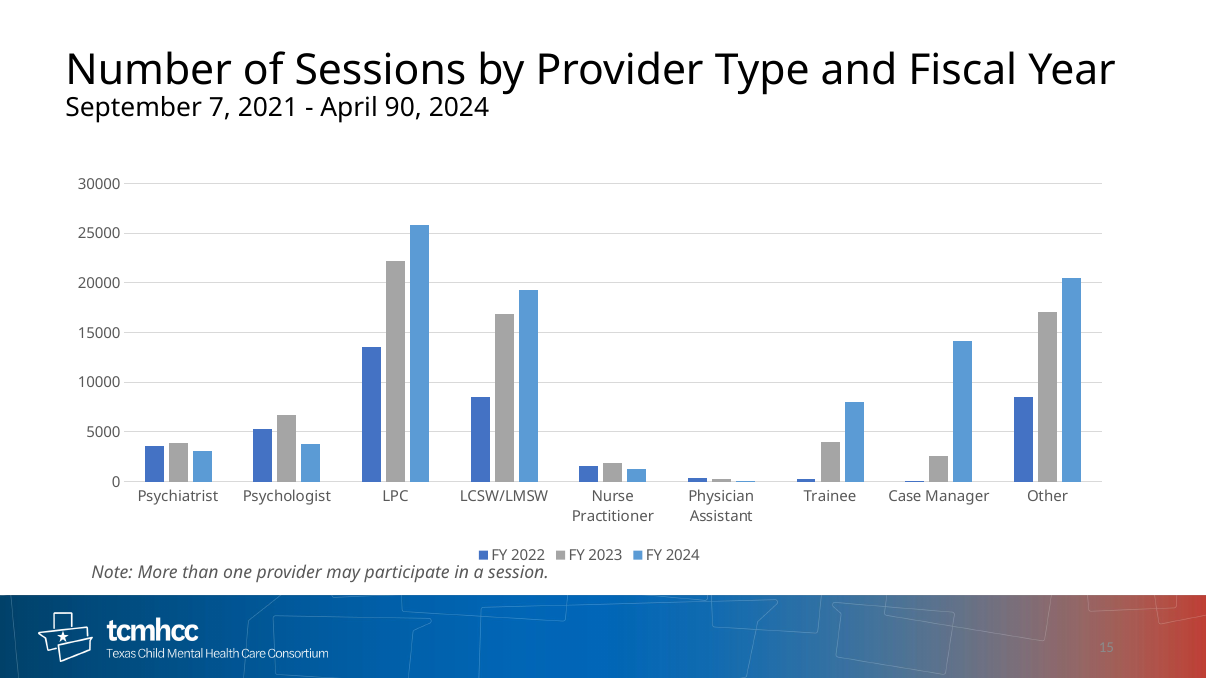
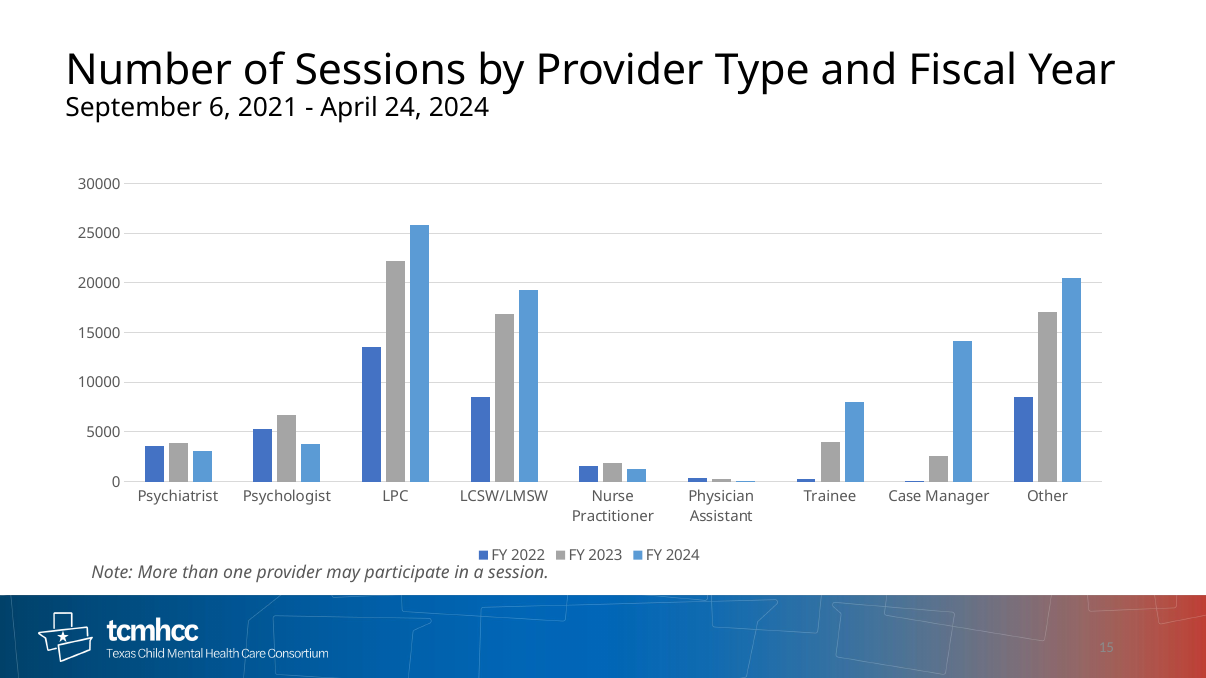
7: 7 -> 6 (220, 108)
90: 90 -> 24 (403, 108)
